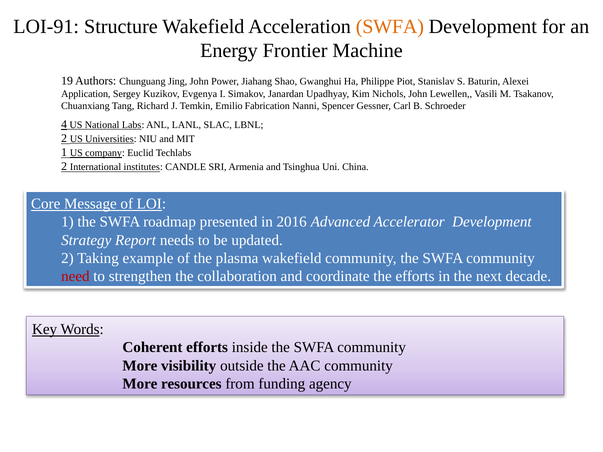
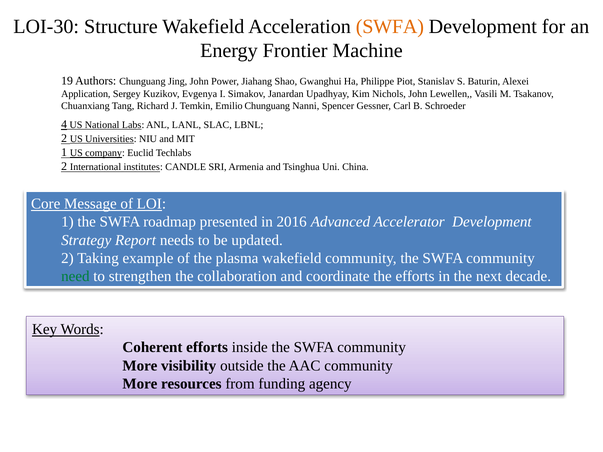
LOI-91: LOI-91 -> LOI-30 (46, 26)
Emilio Fabrication: Fabrication -> Chunguang (267, 106)
need colour: red -> green (75, 276)
